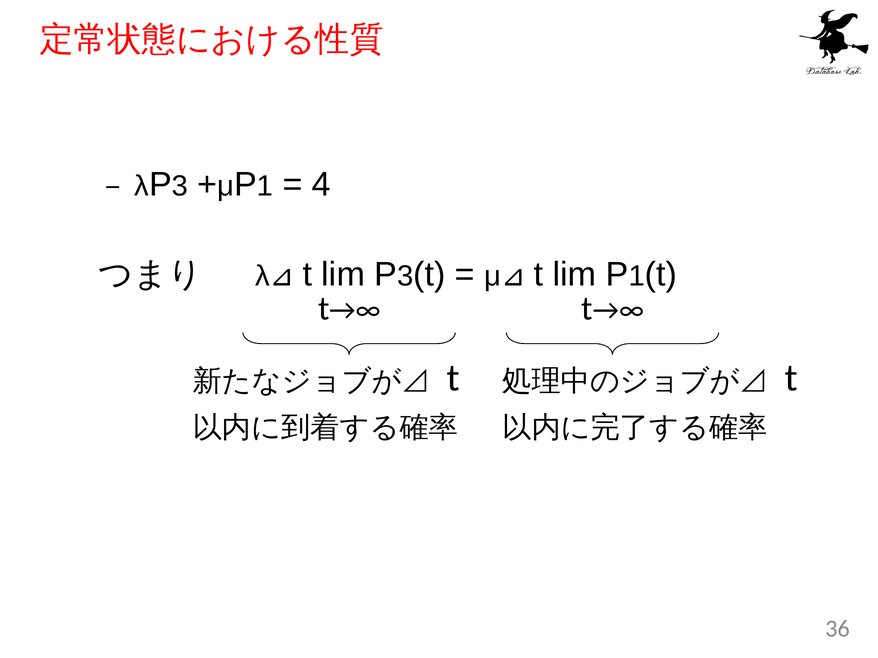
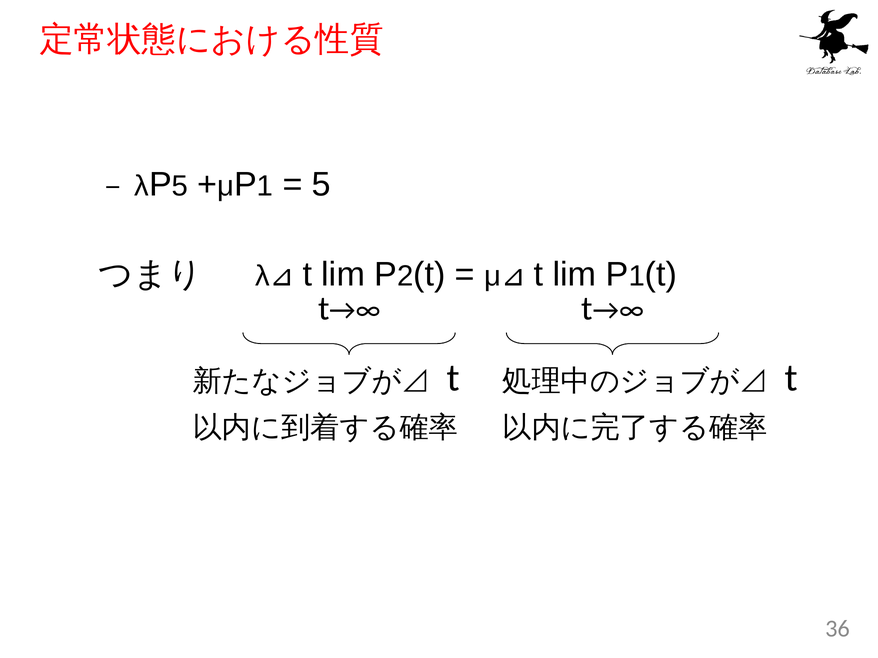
3: 3 -> 5 (180, 186)
4: 4 -> 5 (321, 185)
3: 3 -> 2 (405, 276)
